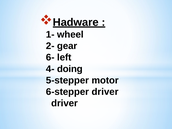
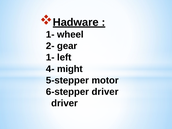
6-: 6- -> 1- (50, 57)
doing: doing -> might (70, 69)
